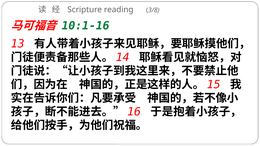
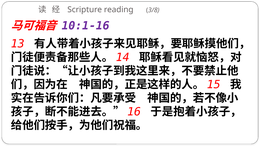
10:1-16 colour: green -> purple (86, 26)
